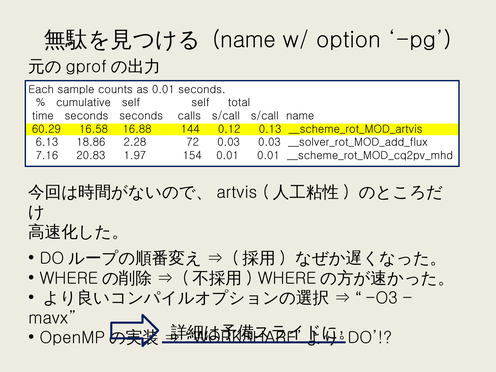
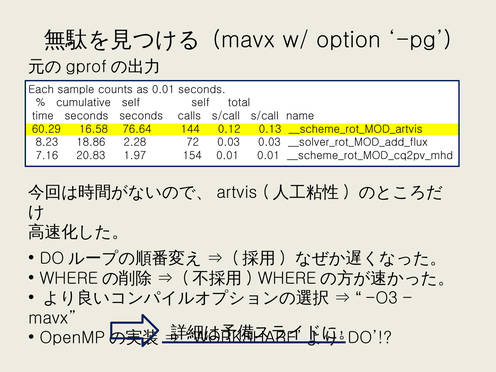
name: name -> mavx (244, 40)
16.88: 16.88 -> 76.64 (137, 129)
6.13: 6.13 -> 8.23 (47, 142)
